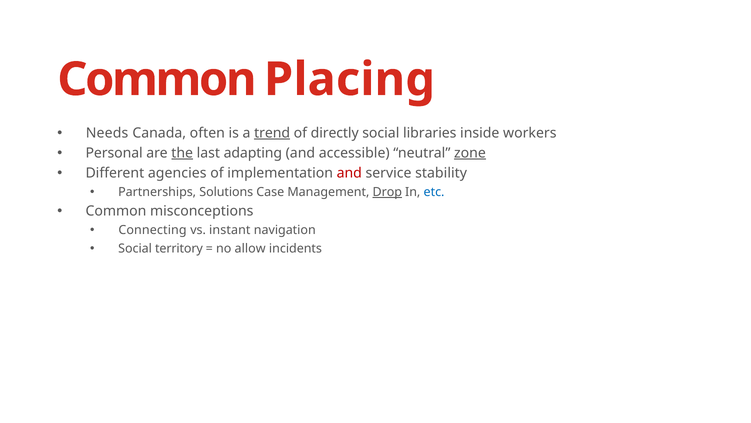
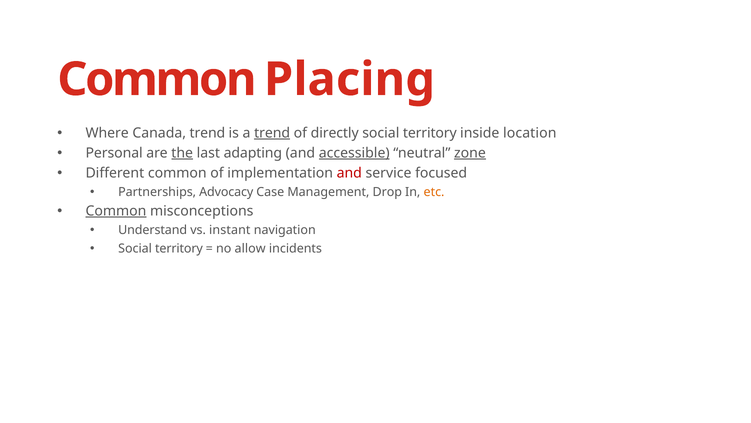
Needs: Needs -> Where (107, 133)
Canada often: often -> trend (207, 133)
libraries: libraries -> territory (430, 133)
workers: workers -> location (530, 133)
accessible underline: none -> present (354, 153)
Different agencies: agencies -> common (177, 173)
stability: stability -> focused (441, 173)
Solutions: Solutions -> Advocacy (226, 192)
Drop underline: present -> none (387, 192)
etc colour: blue -> orange (434, 192)
Common underline: none -> present (116, 211)
Connecting: Connecting -> Understand (153, 230)
